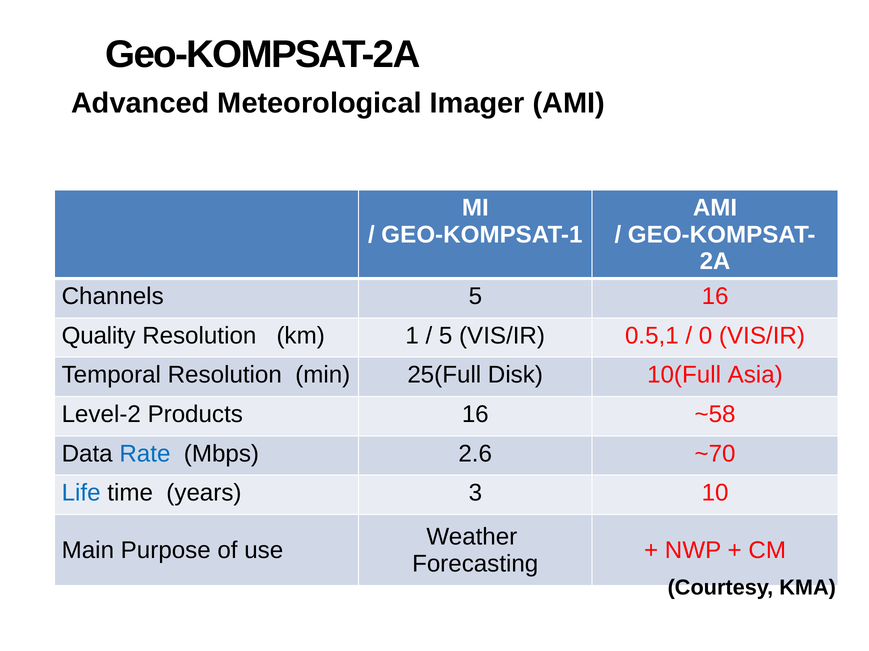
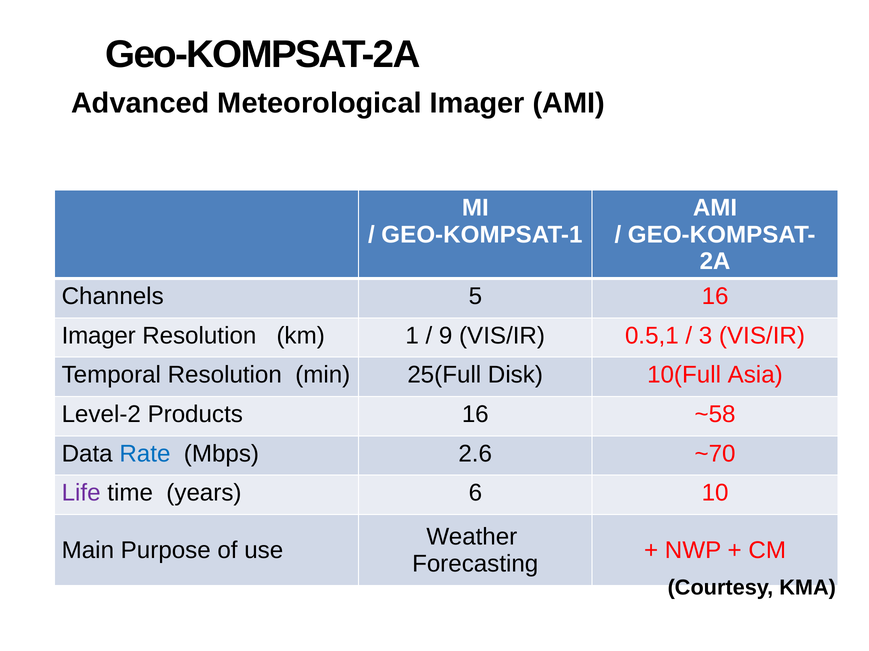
Quality: Quality -> Imager (99, 336)
5: 5 -> 9 (446, 336)
0: 0 -> 3 (706, 336)
Life colour: blue -> purple (81, 494)
3: 3 -> 6 (475, 494)
